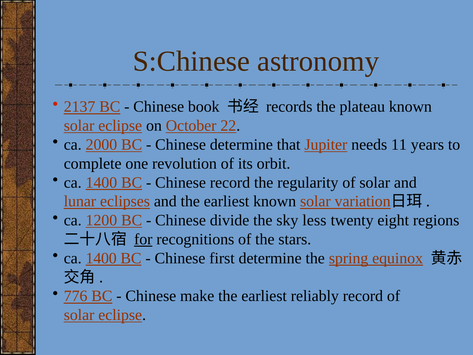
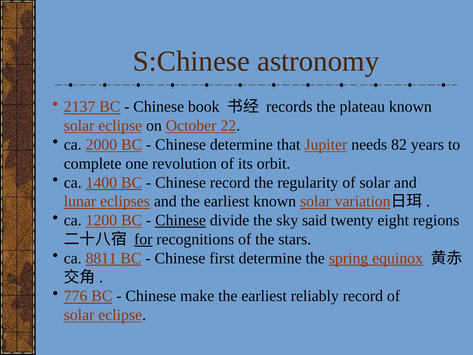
11: 11 -> 82 (399, 145)
Chinese underline: none -> present (181, 220)
less: less -> said (315, 220)
1400: 1400 -> 8811 (101, 258)
